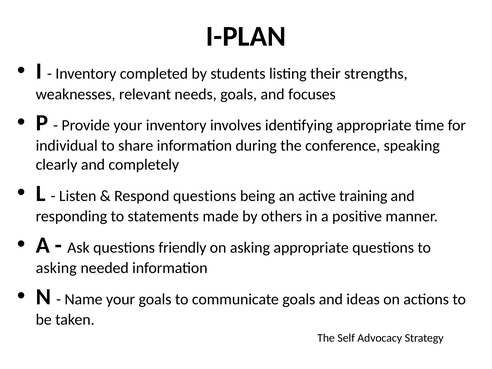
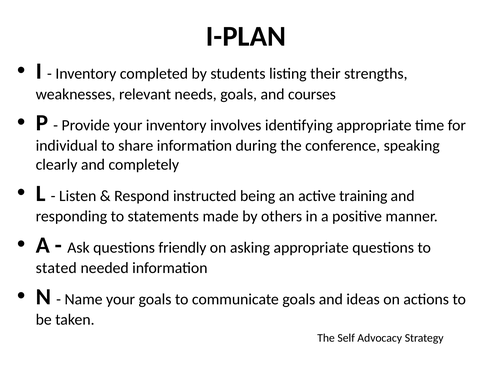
focuses: focuses -> courses (312, 94)
Respond questions: questions -> instructed (205, 196)
asking: asking -> stated (56, 268)
